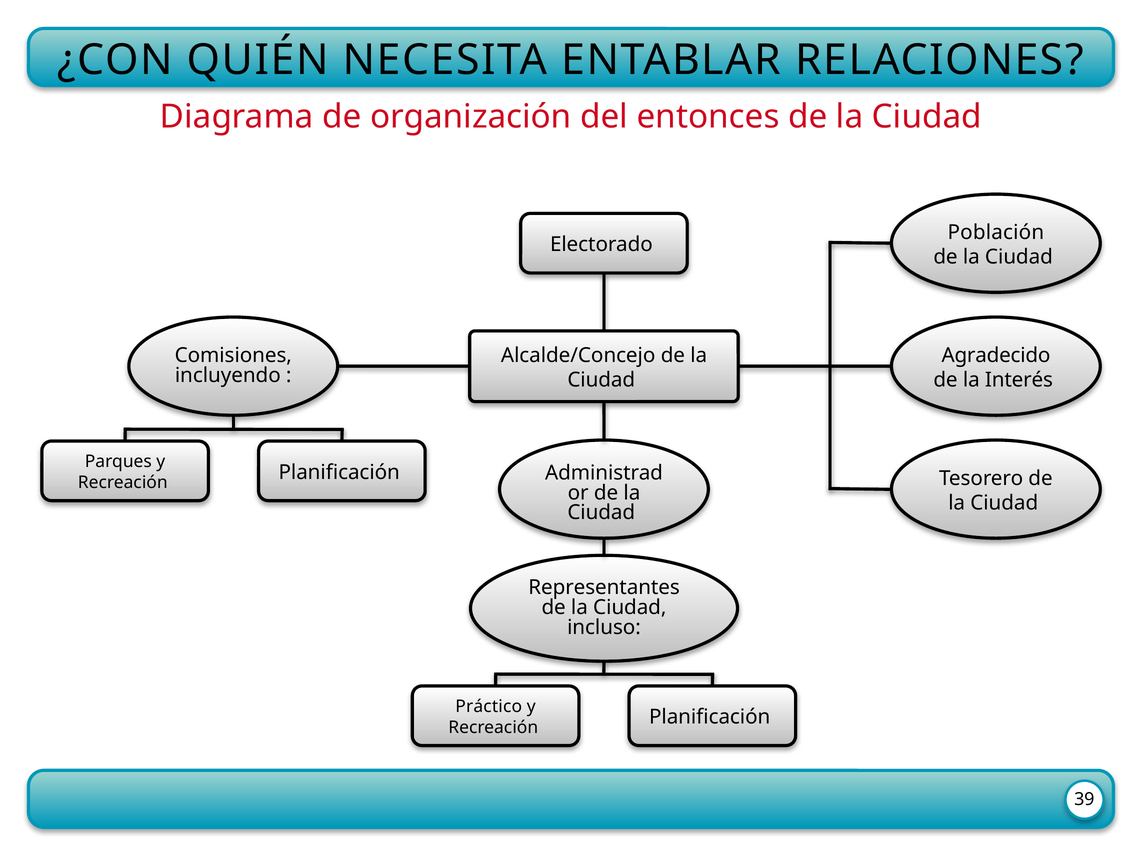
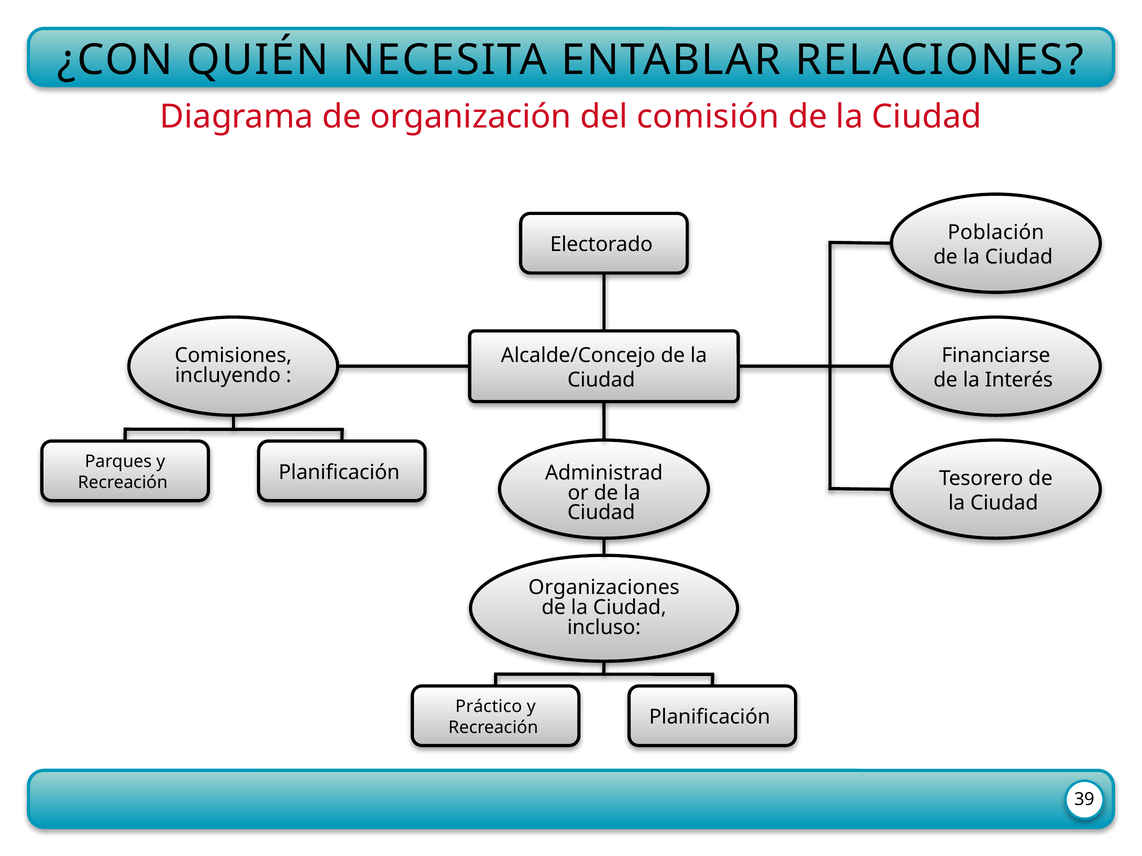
entonces: entonces -> comisión (708, 117)
Agradecido: Agradecido -> Financiarse (996, 355)
Representantes: Representantes -> Organizaciones (604, 588)
